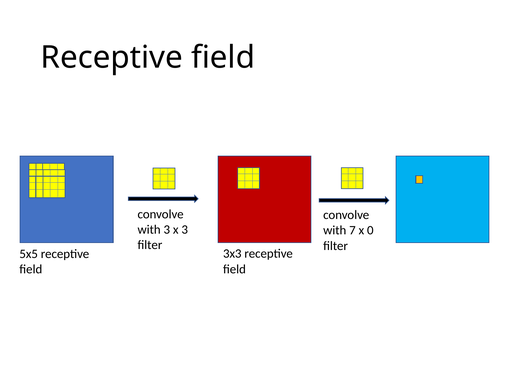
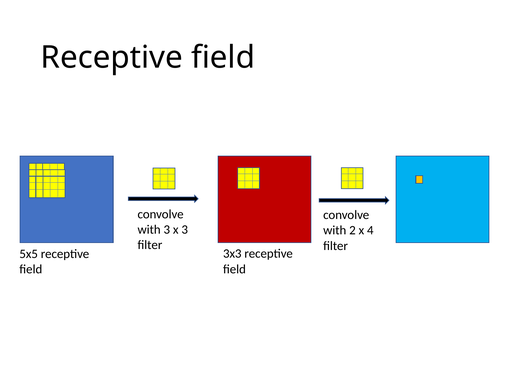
7: 7 -> 2 (352, 231)
0: 0 -> 4 (370, 231)
